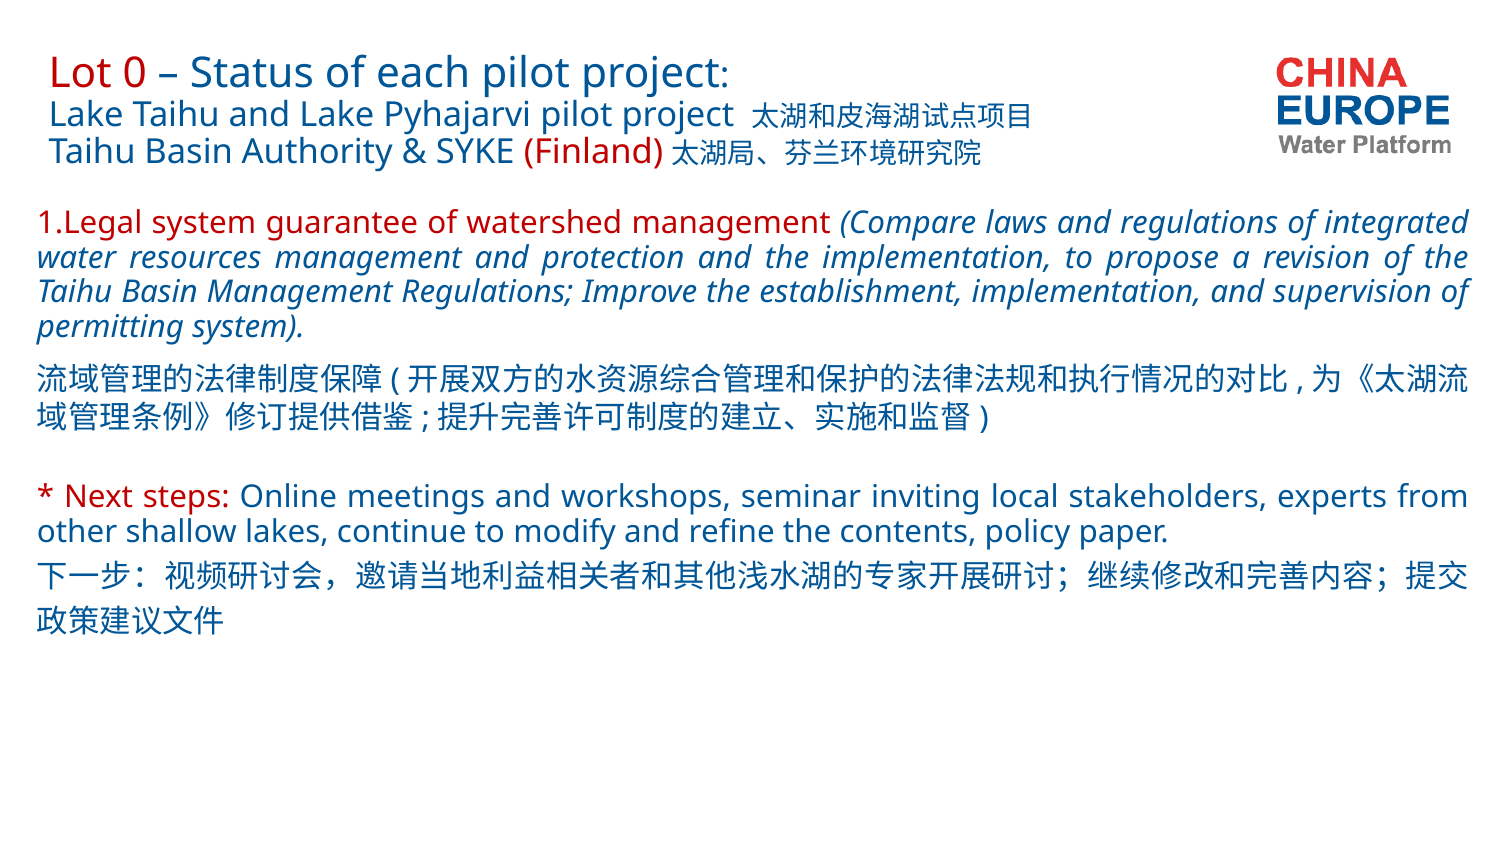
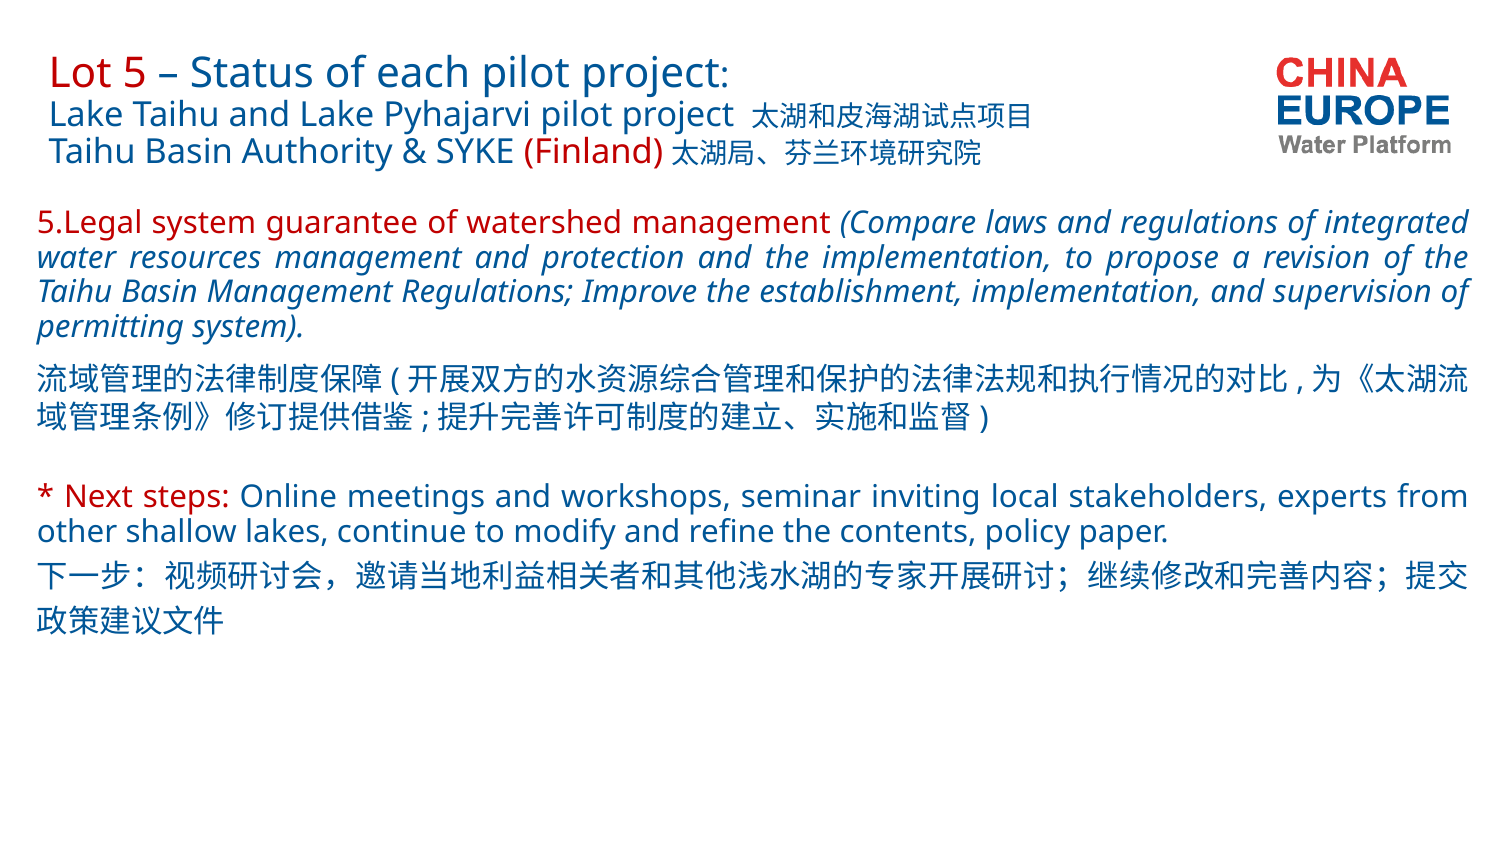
0: 0 -> 5 (135, 73)
1.Legal: 1.Legal -> 5.Legal (90, 223)
